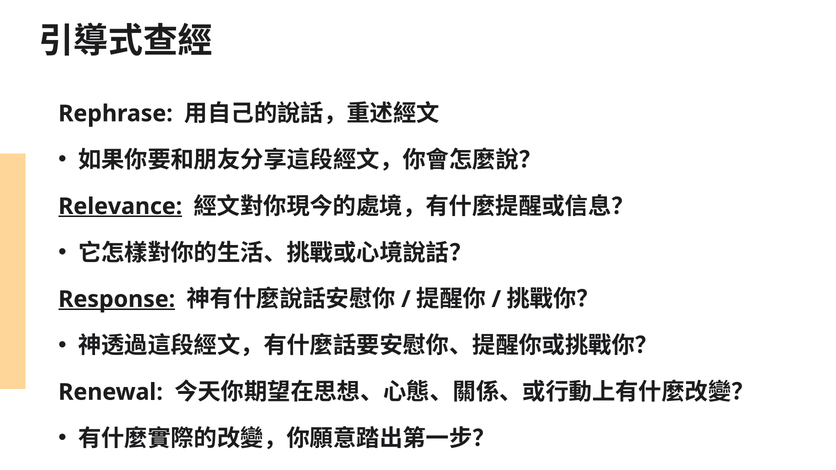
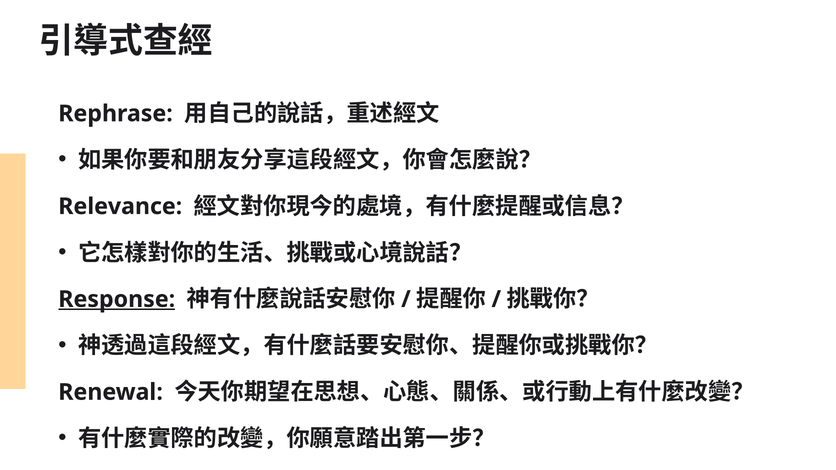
Relevance underline: present -> none (120, 207)
